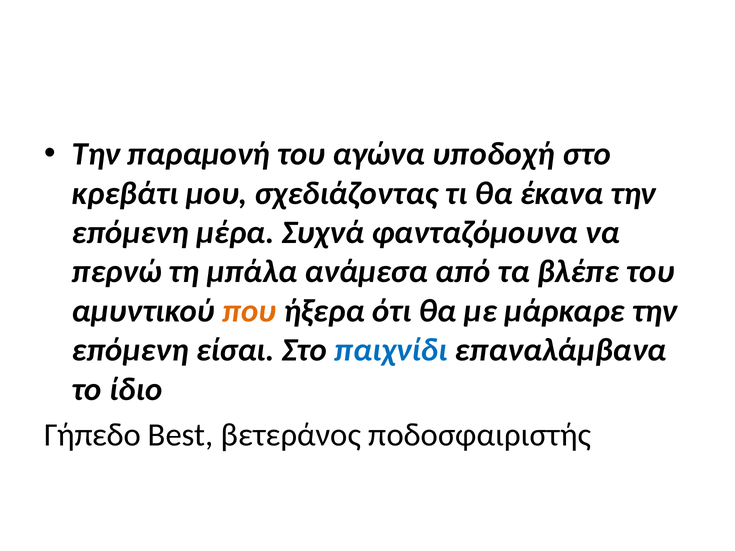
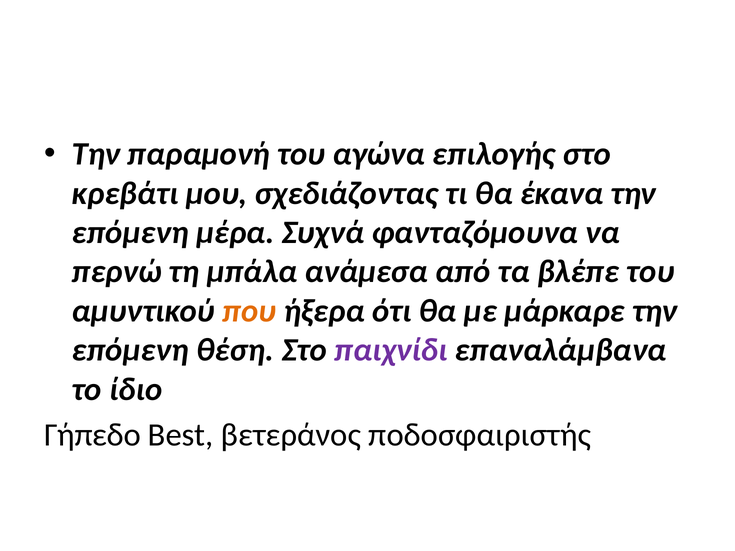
υποδοχή: υποδοχή -> επιλογής (494, 154)
είσαι: είσαι -> θέση (235, 350)
παιχνίδι colour: blue -> purple (391, 350)
